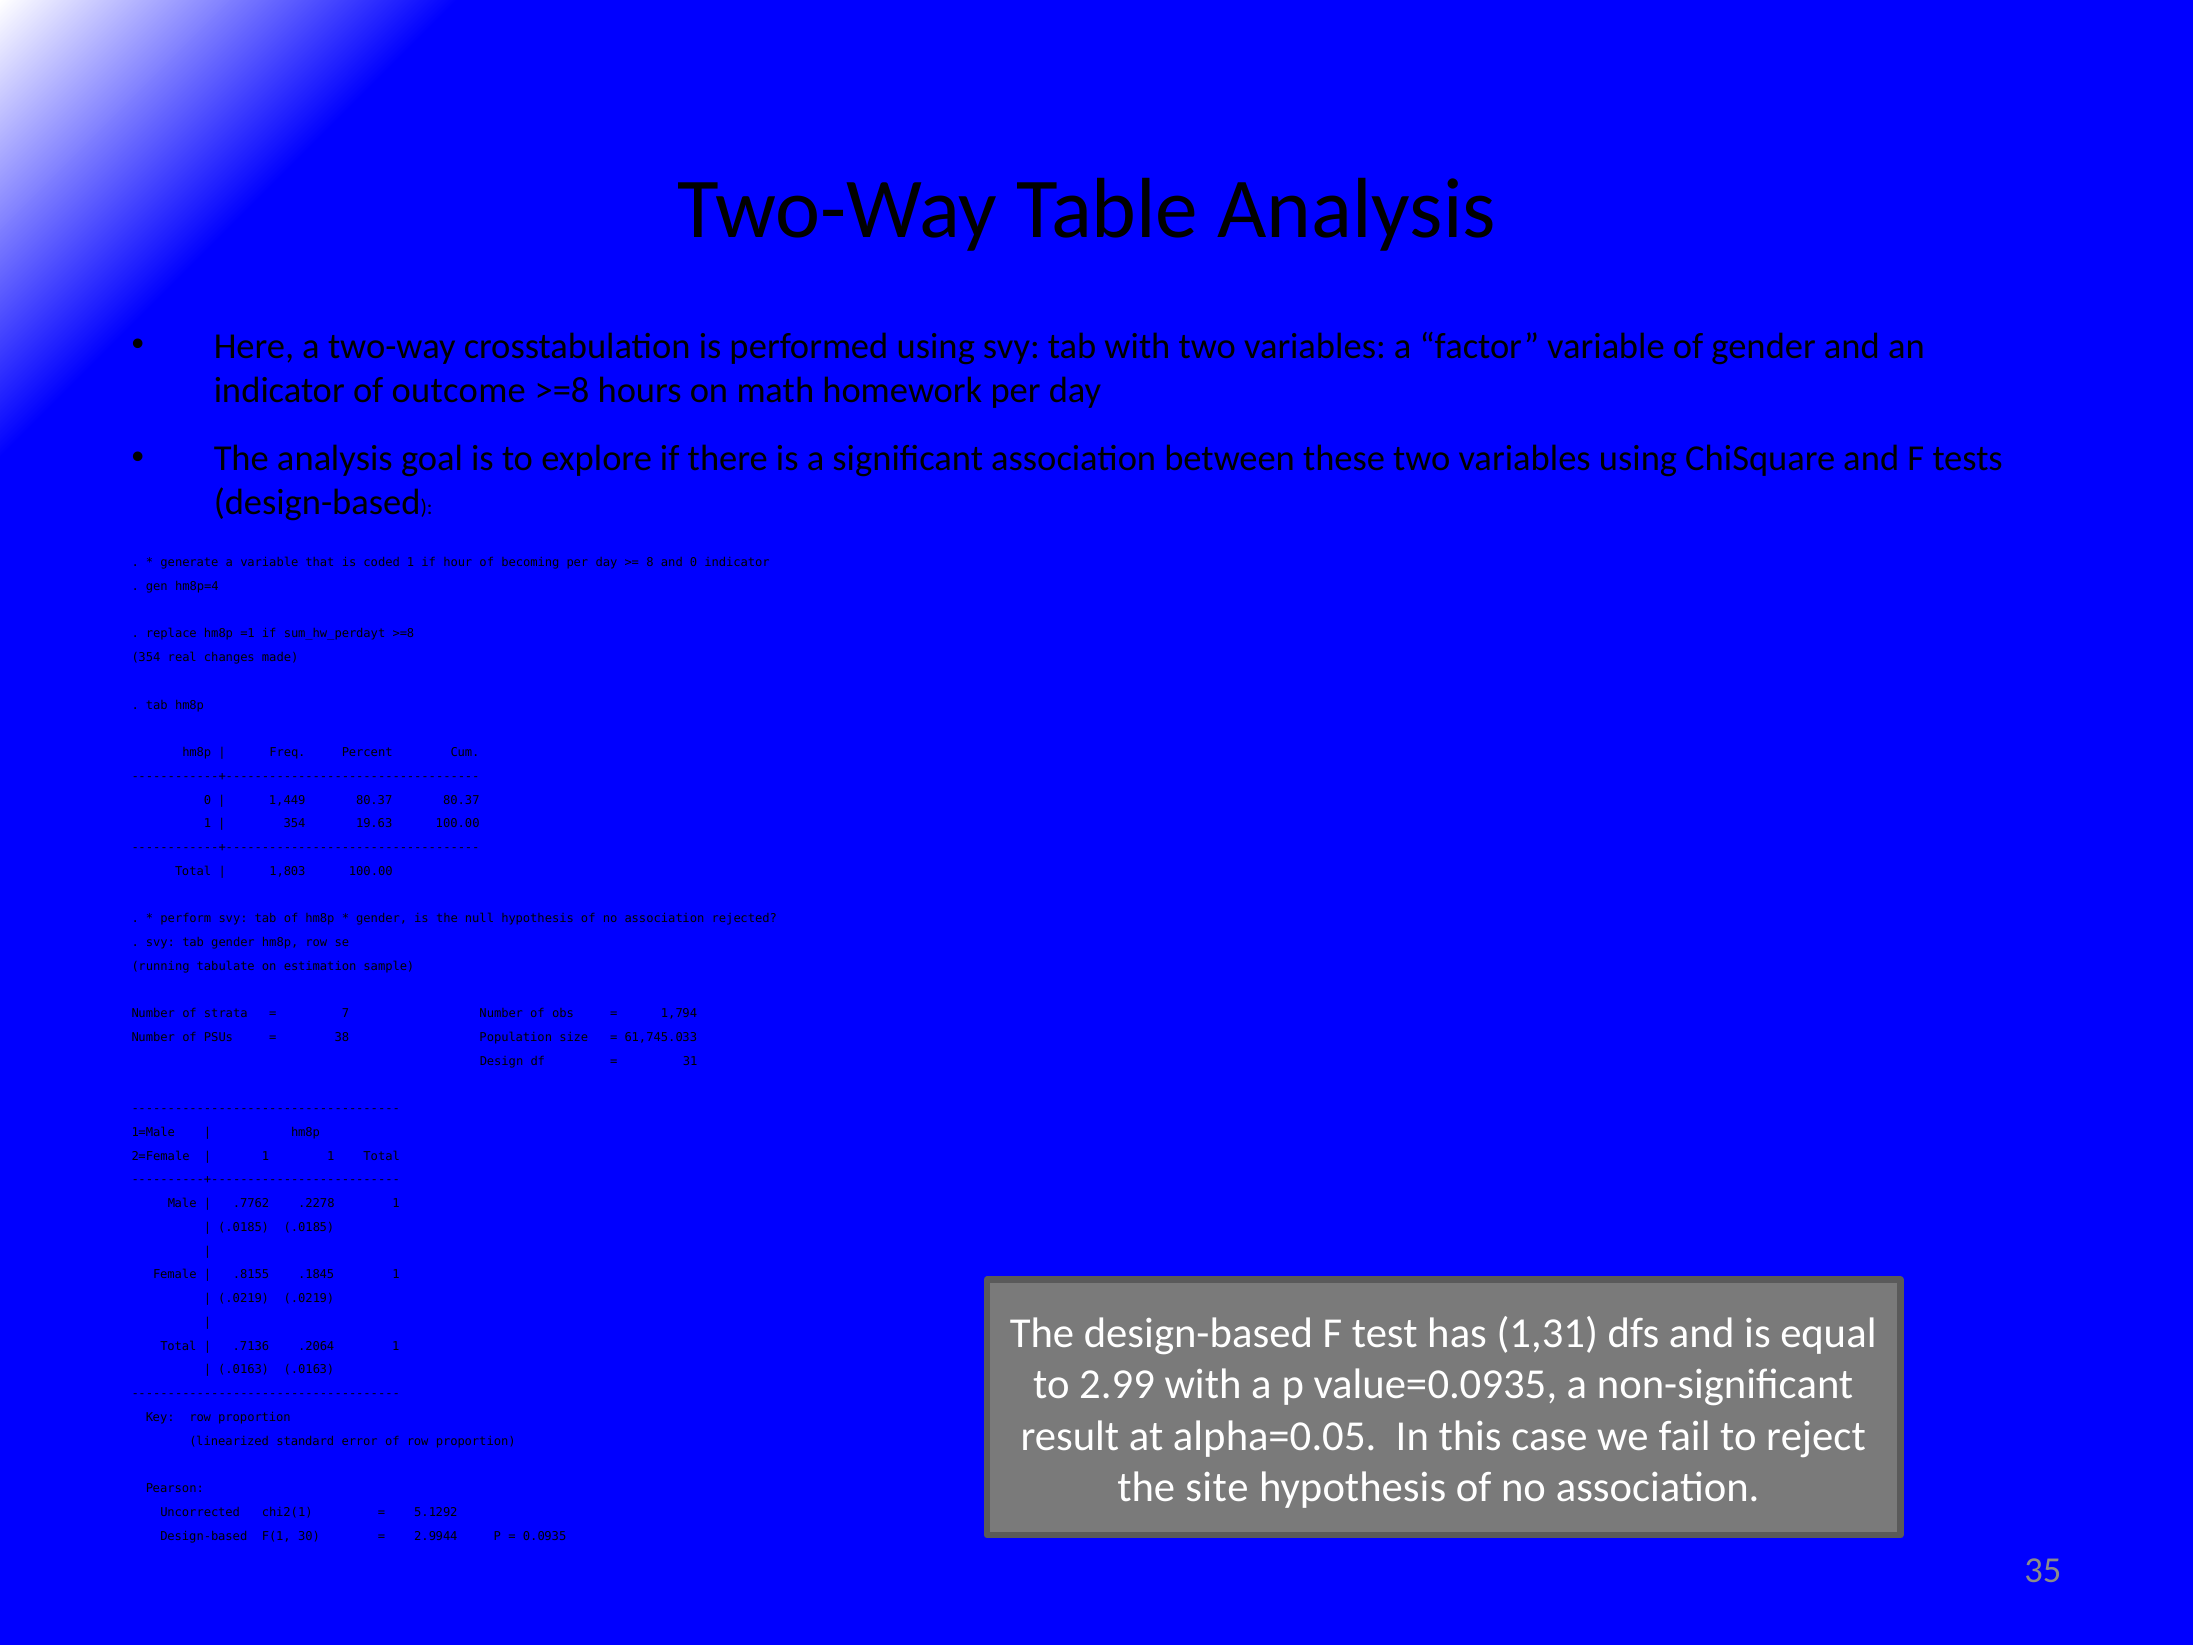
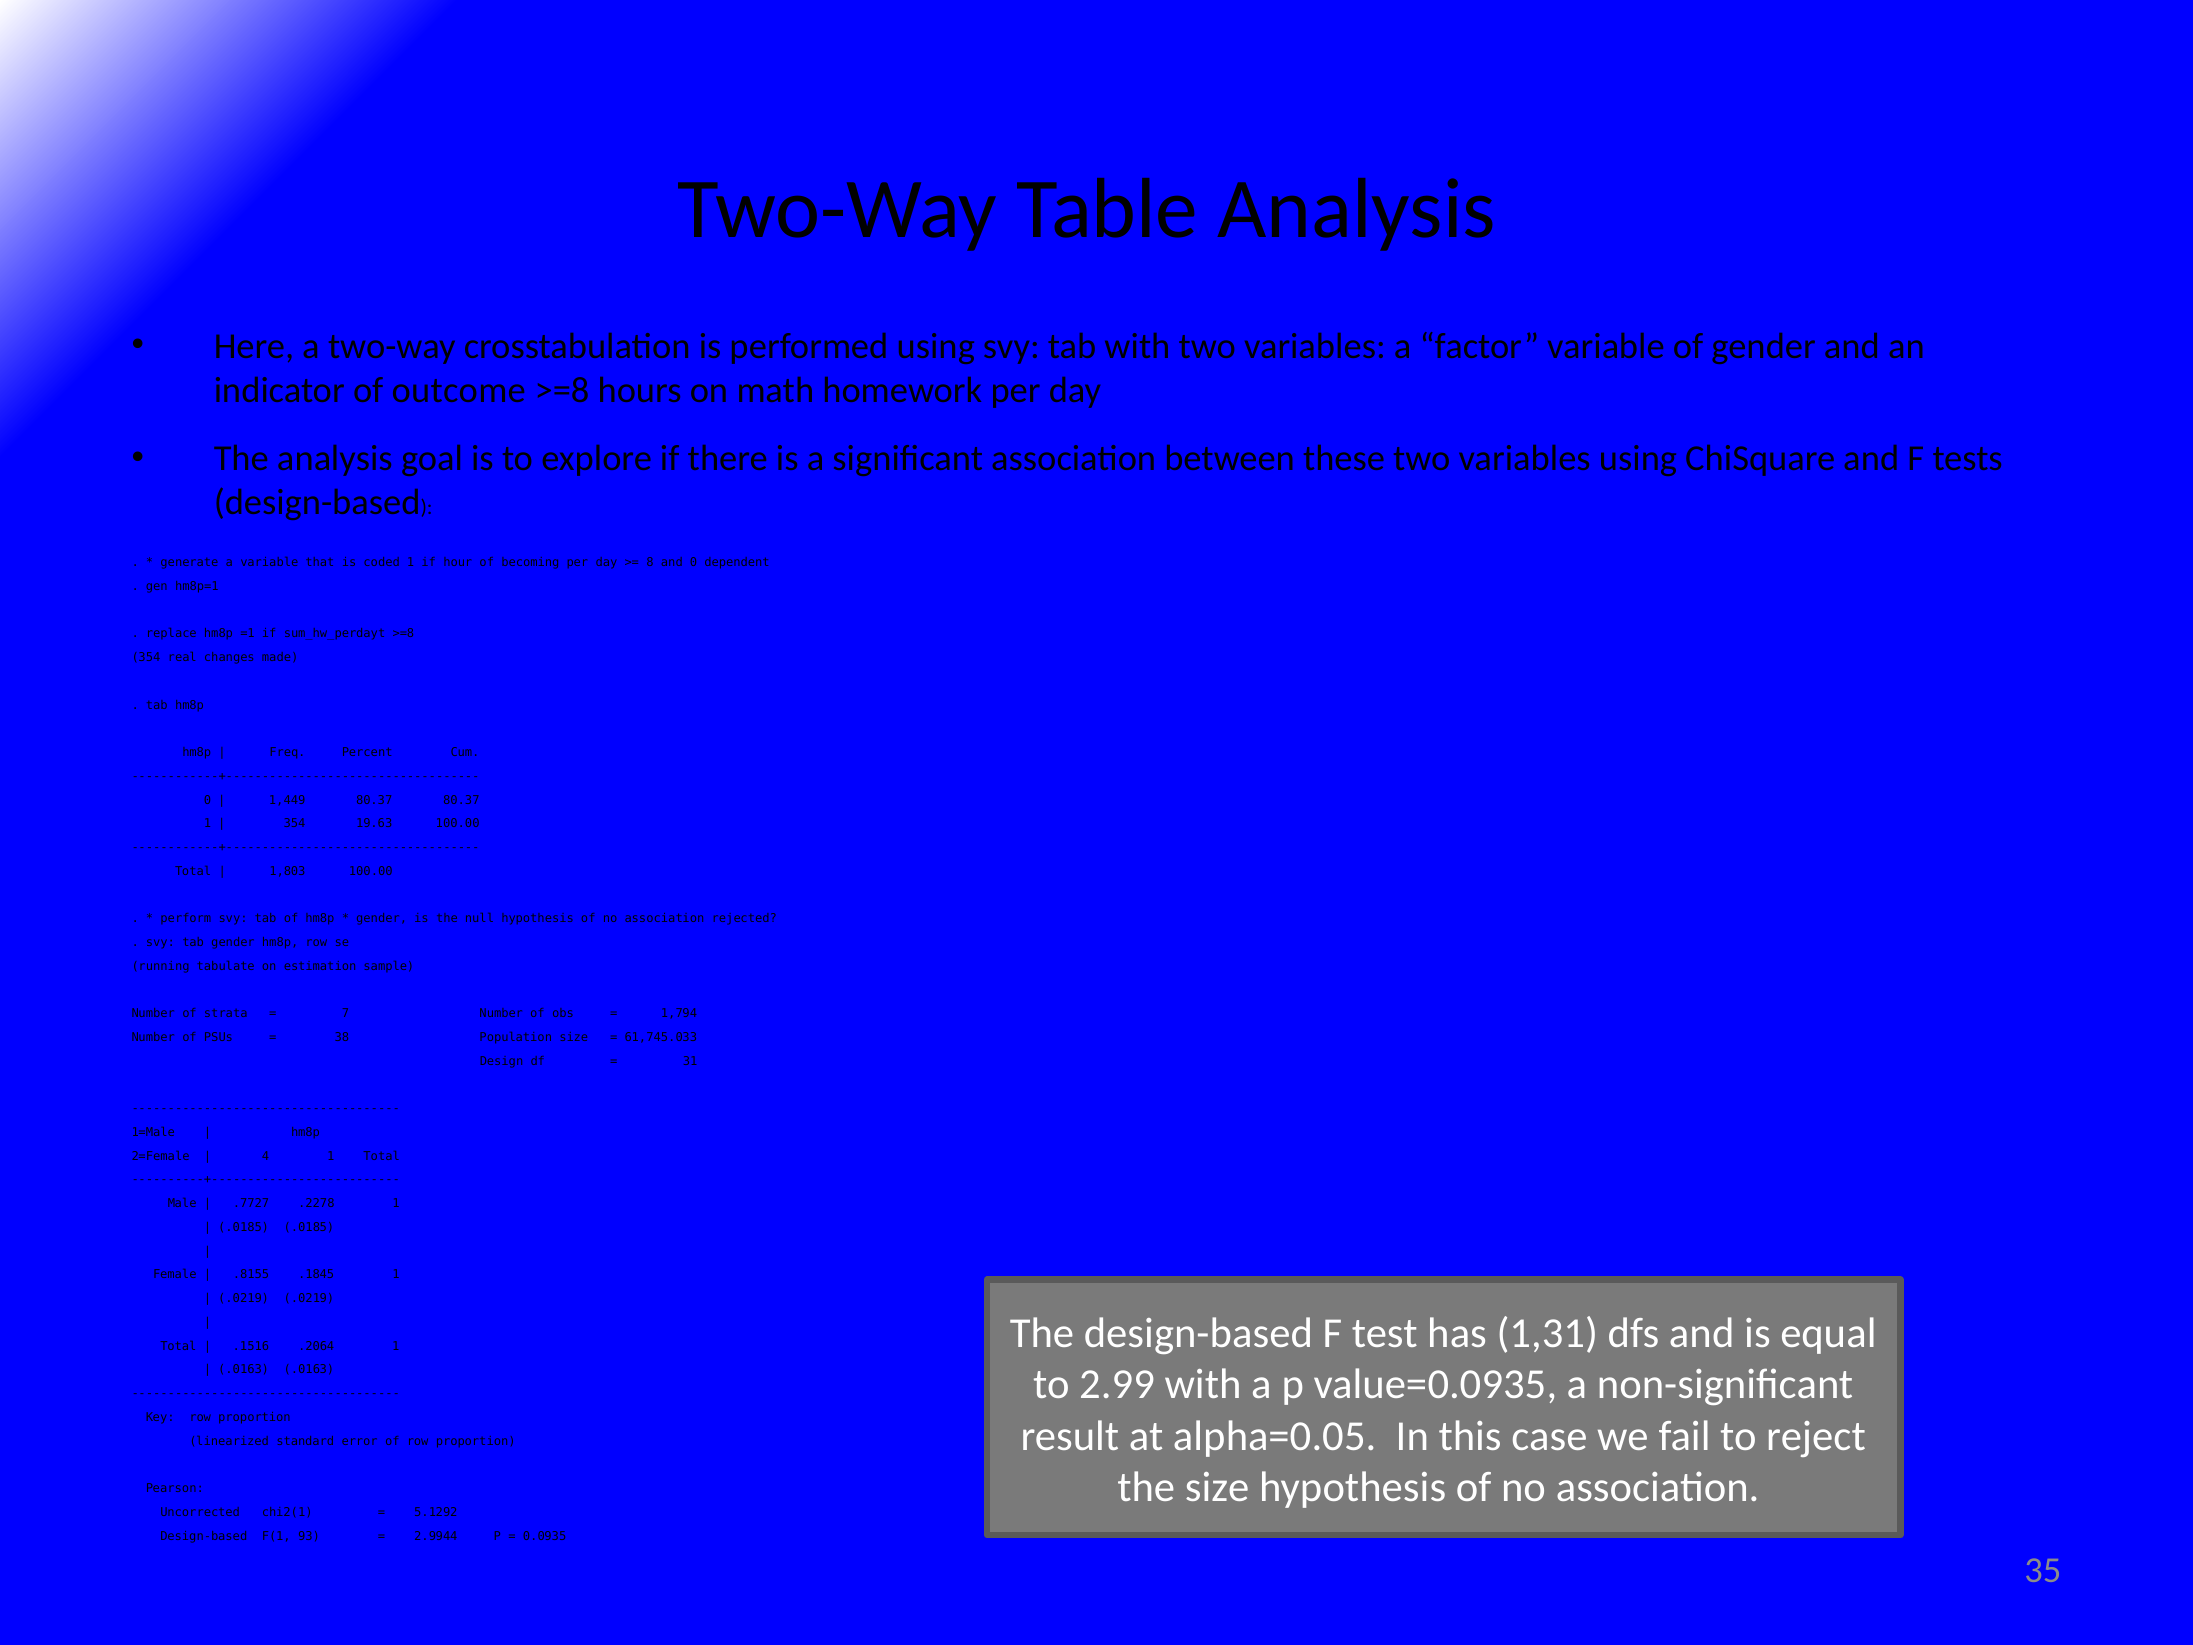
0 indicator: indicator -> dependent (737, 562)
hm8p=4: hm8p=4 -> hm8p=1 (197, 586)
1: 1 -> 4 (266, 1156)
.7762: .7762 -> .7727 (251, 1204)
.7136: .7136 -> .1516 (251, 1346)
the site: site -> size (1217, 1487)
30: 30 -> 93 (309, 1536)
